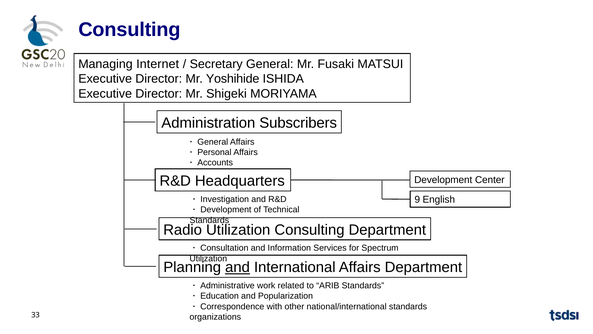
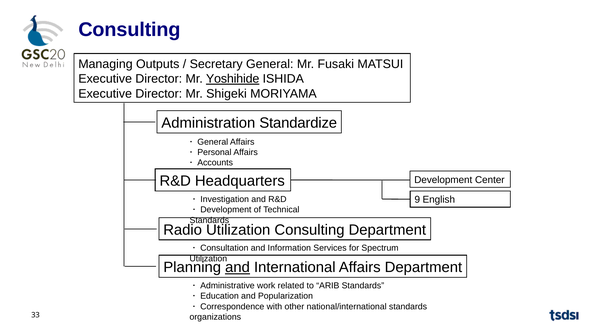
Internet: Internet -> Outputs (158, 64)
Yoshihide underline: none -> present (233, 79)
Subscribers: Subscribers -> Standardize (298, 123)
